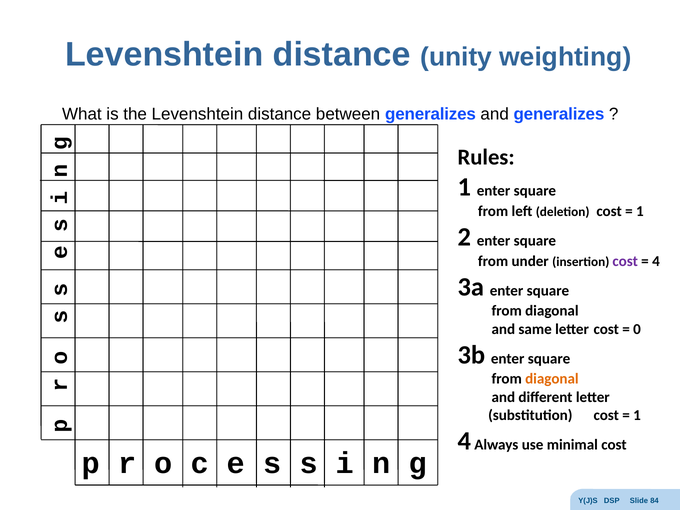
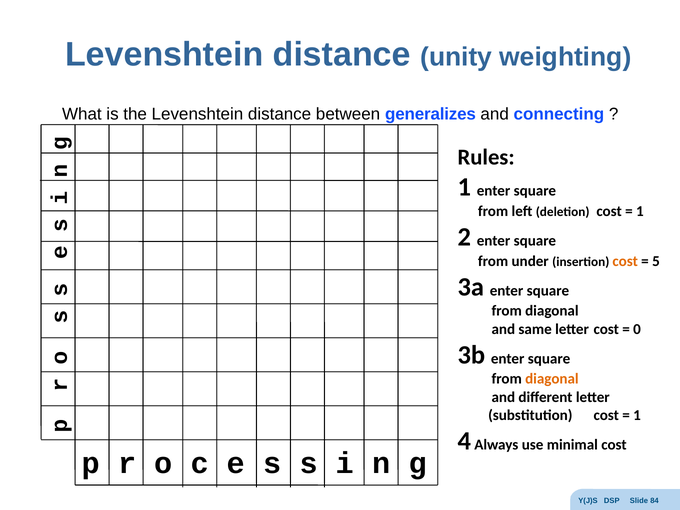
and generalizes: generalizes -> connecting (559, 114)
cost colour: purple -> orange (625, 261)
4: 4 -> 5 (656, 261)
